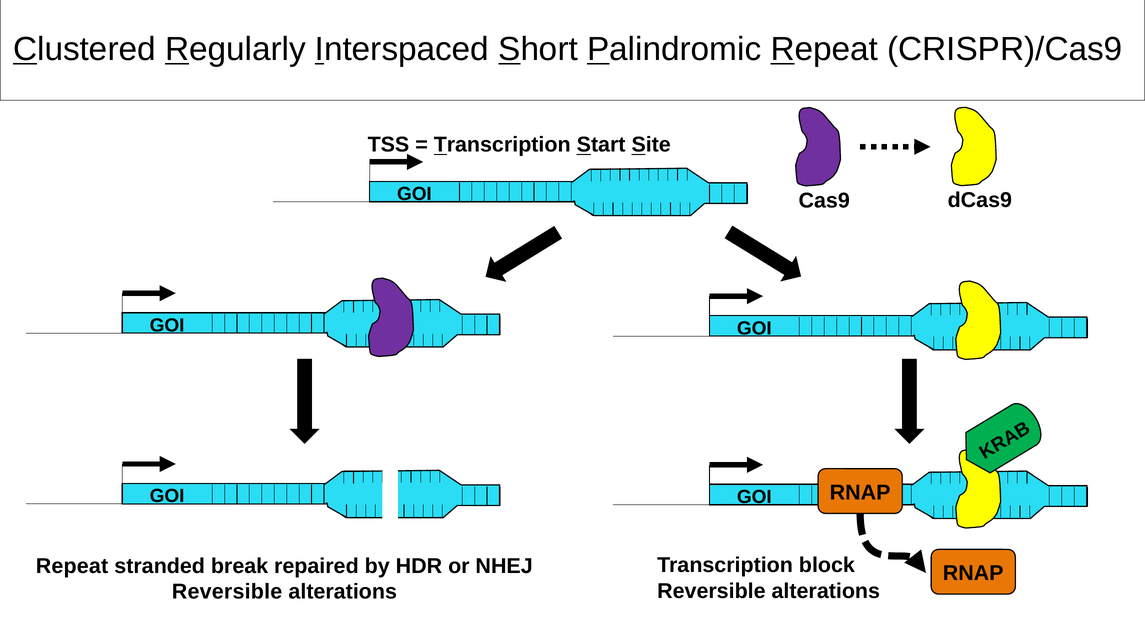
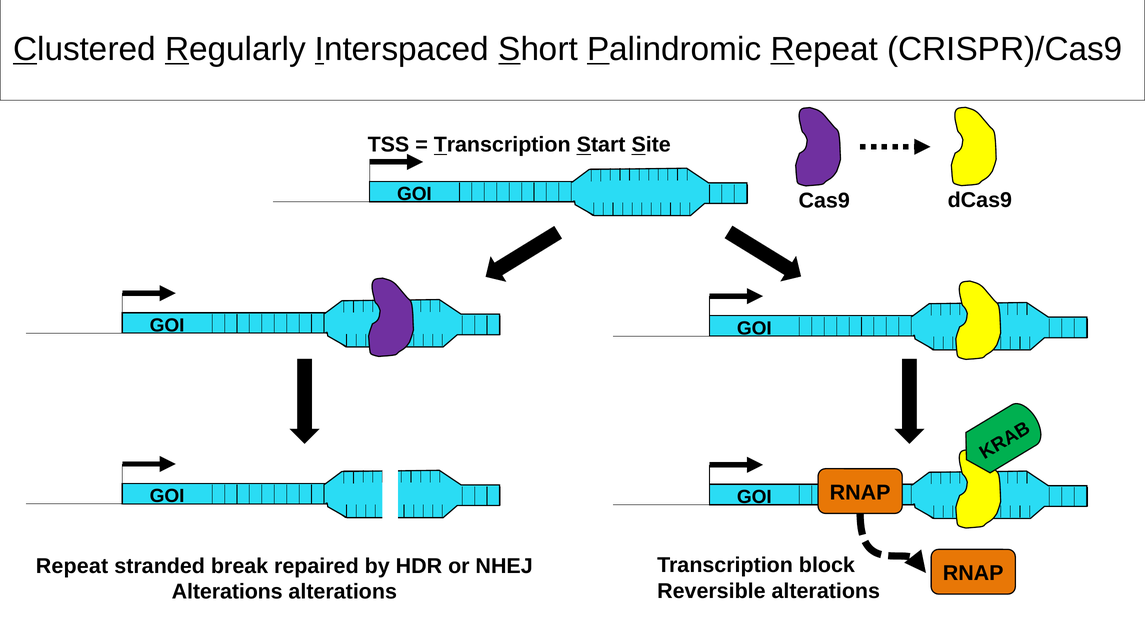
Reversible: Reversible -> Alterations (227, 592)
